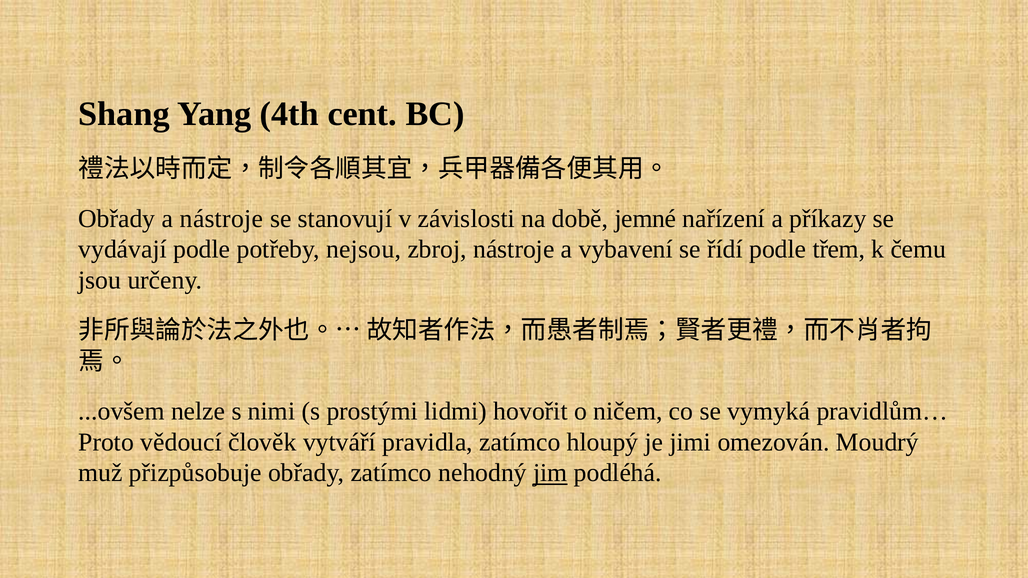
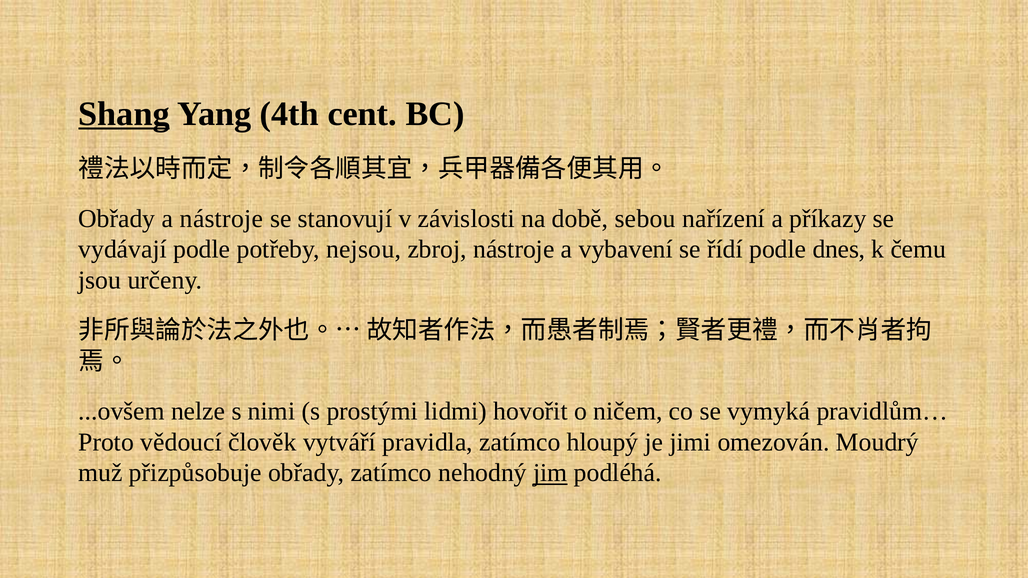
Shang underline: none -> present (124, 114)
jemné: jemné -> sebou (645, 219)
třem: třem -> dnes (839, 250)
